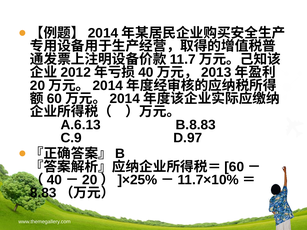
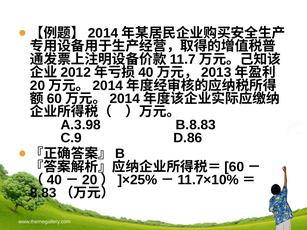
A.6.13: A.6.13 -> A.3.98 (81, 125)
D.97: D.97 -> D.86 (188, 138)
